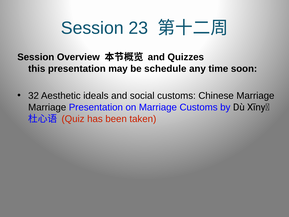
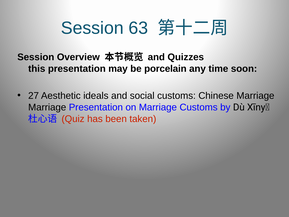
23: 23 -> 63 (138, 28)
schedule: schedule -> porcelain (165, 69)
32: 32 -> 27 (34, 96)
